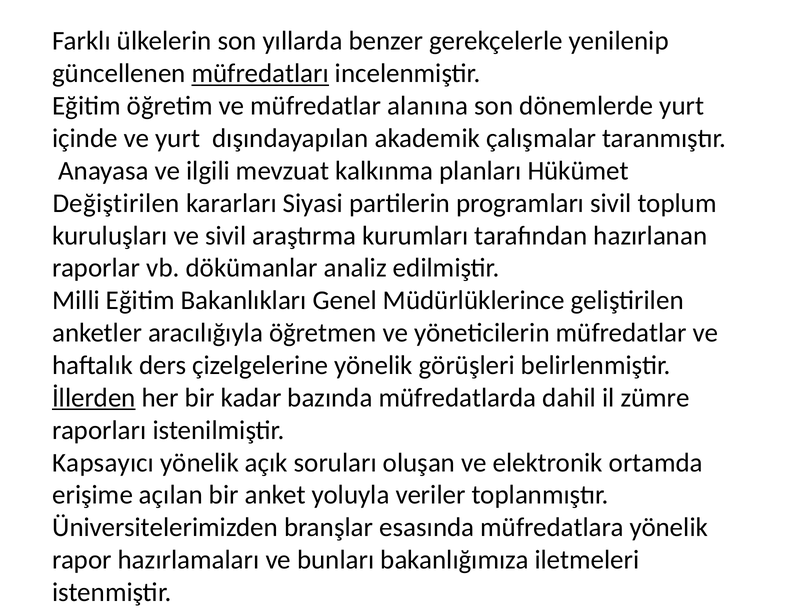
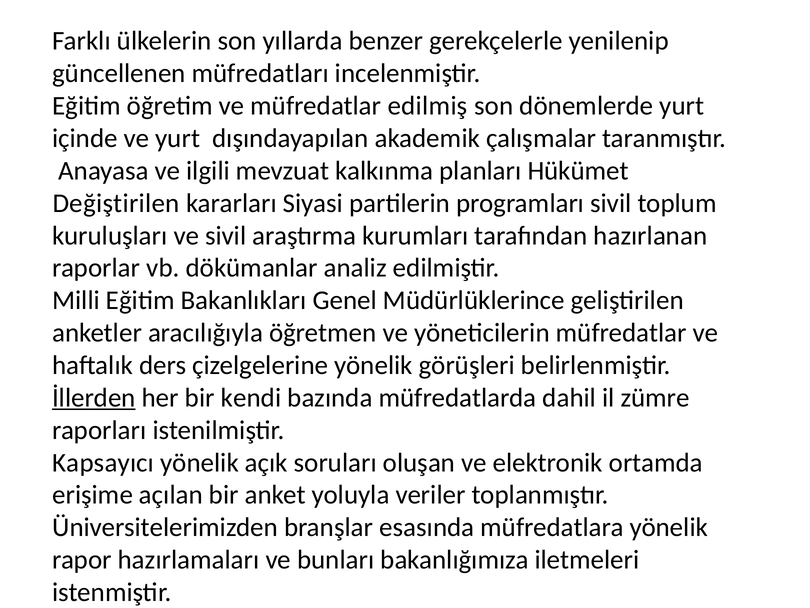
müfredatları underline: present -> none (260, 73)
alanına: alanına -> edilmiş (428, 106)
kadar: kadar -> kendi (251, 397)
